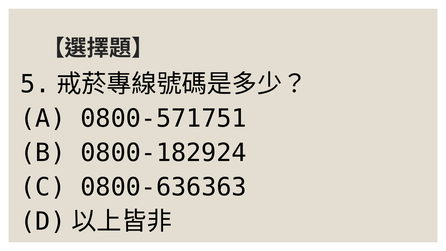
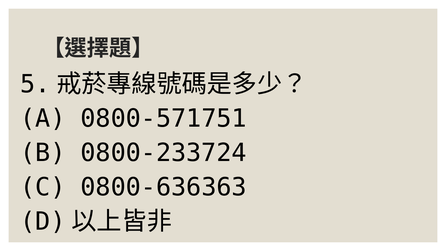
0800-182924: 0800-182924 -> 0800-233724 (164, 153)
